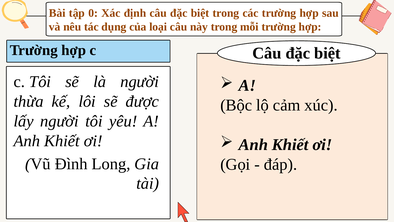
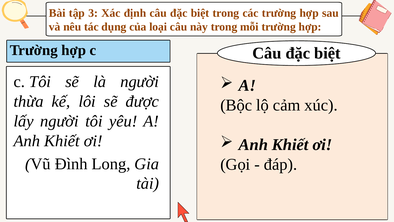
0: 0 -> 3 (93, 13)
